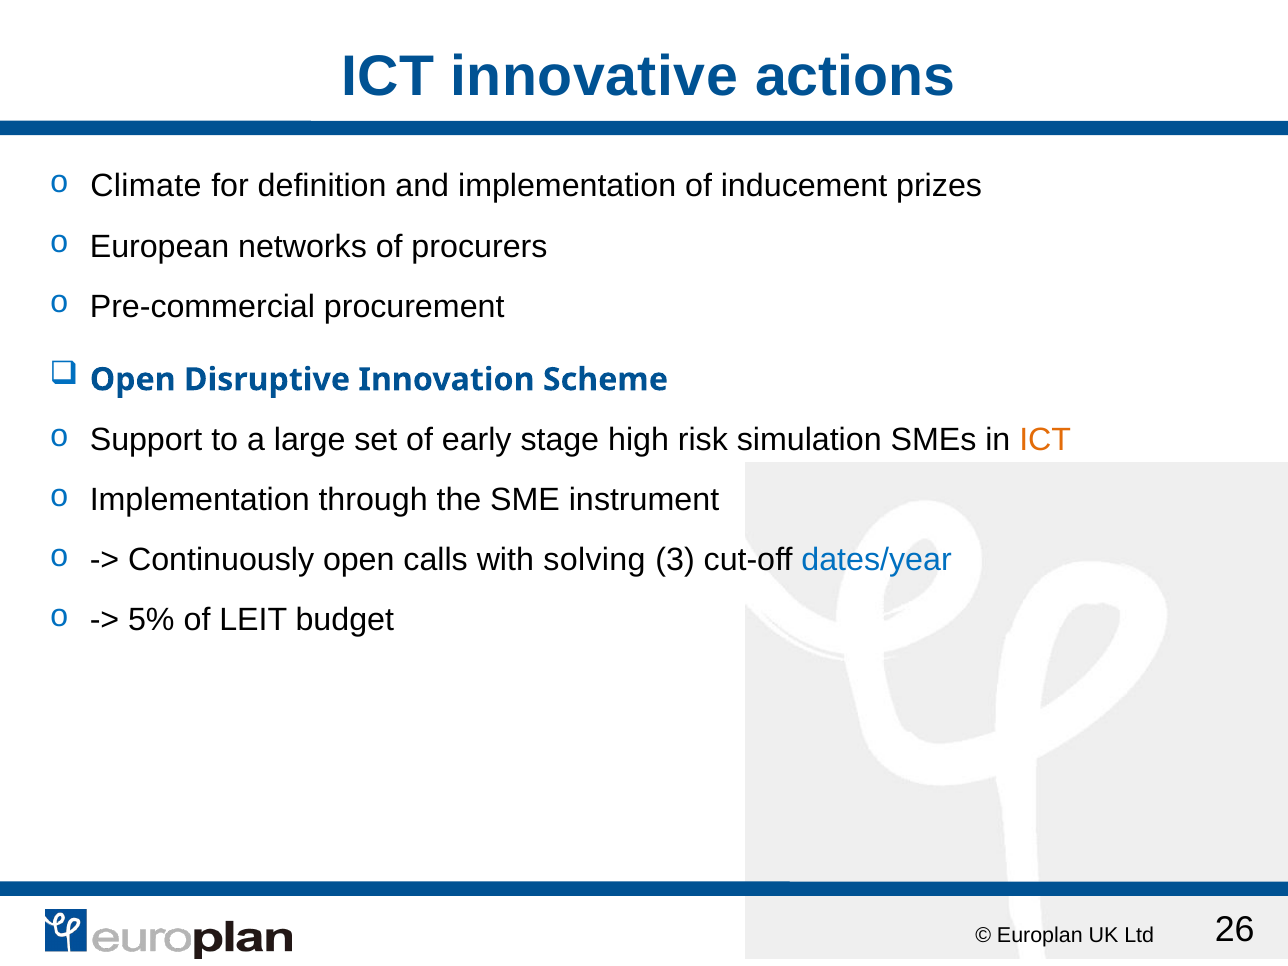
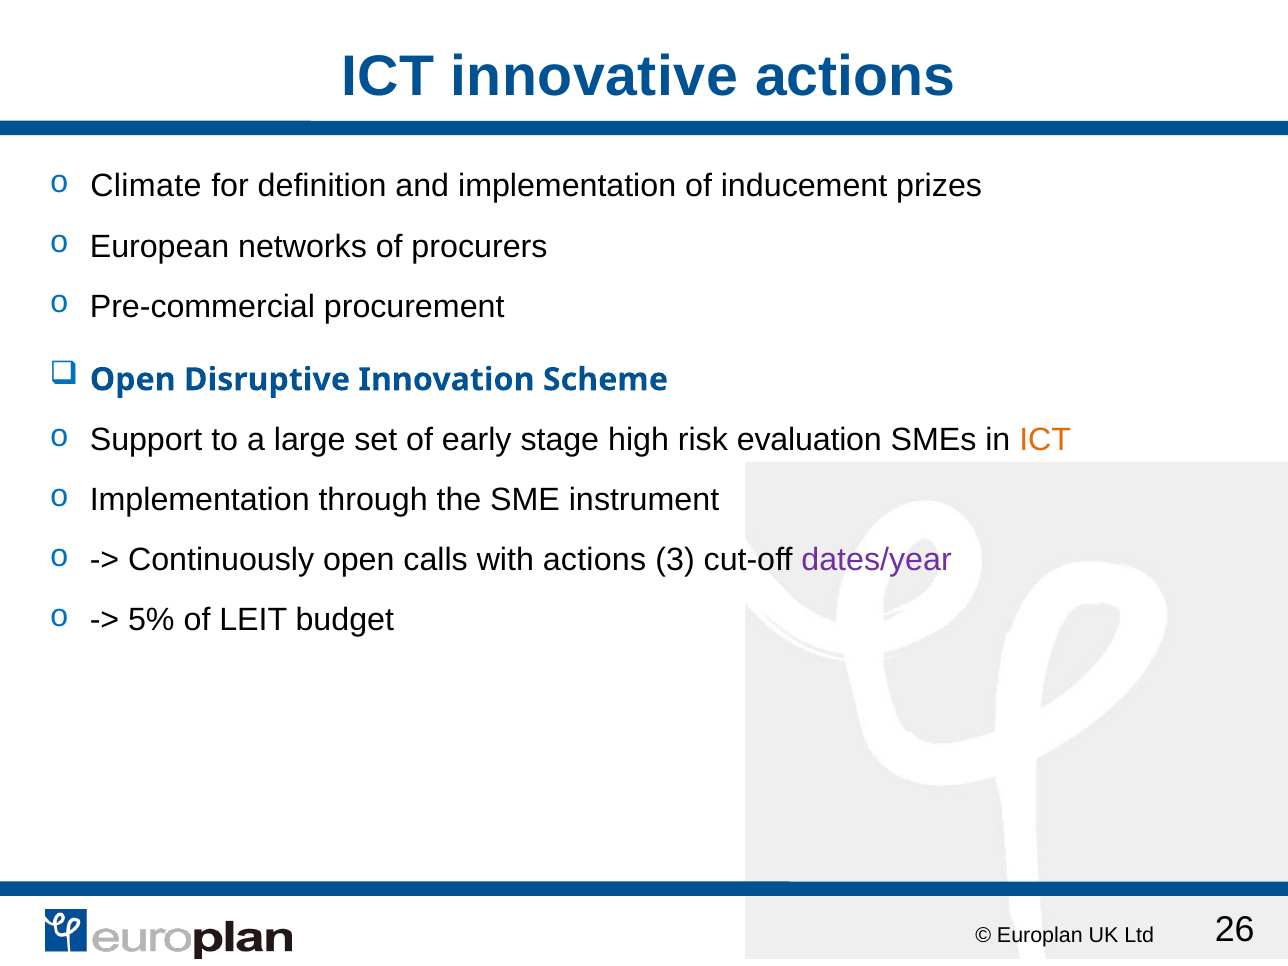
simulation: simulation -> evaluation (809, 440)
with solving: solving -> actions (595, 560)
dates/year colour: blue -> purple (877, 560)
